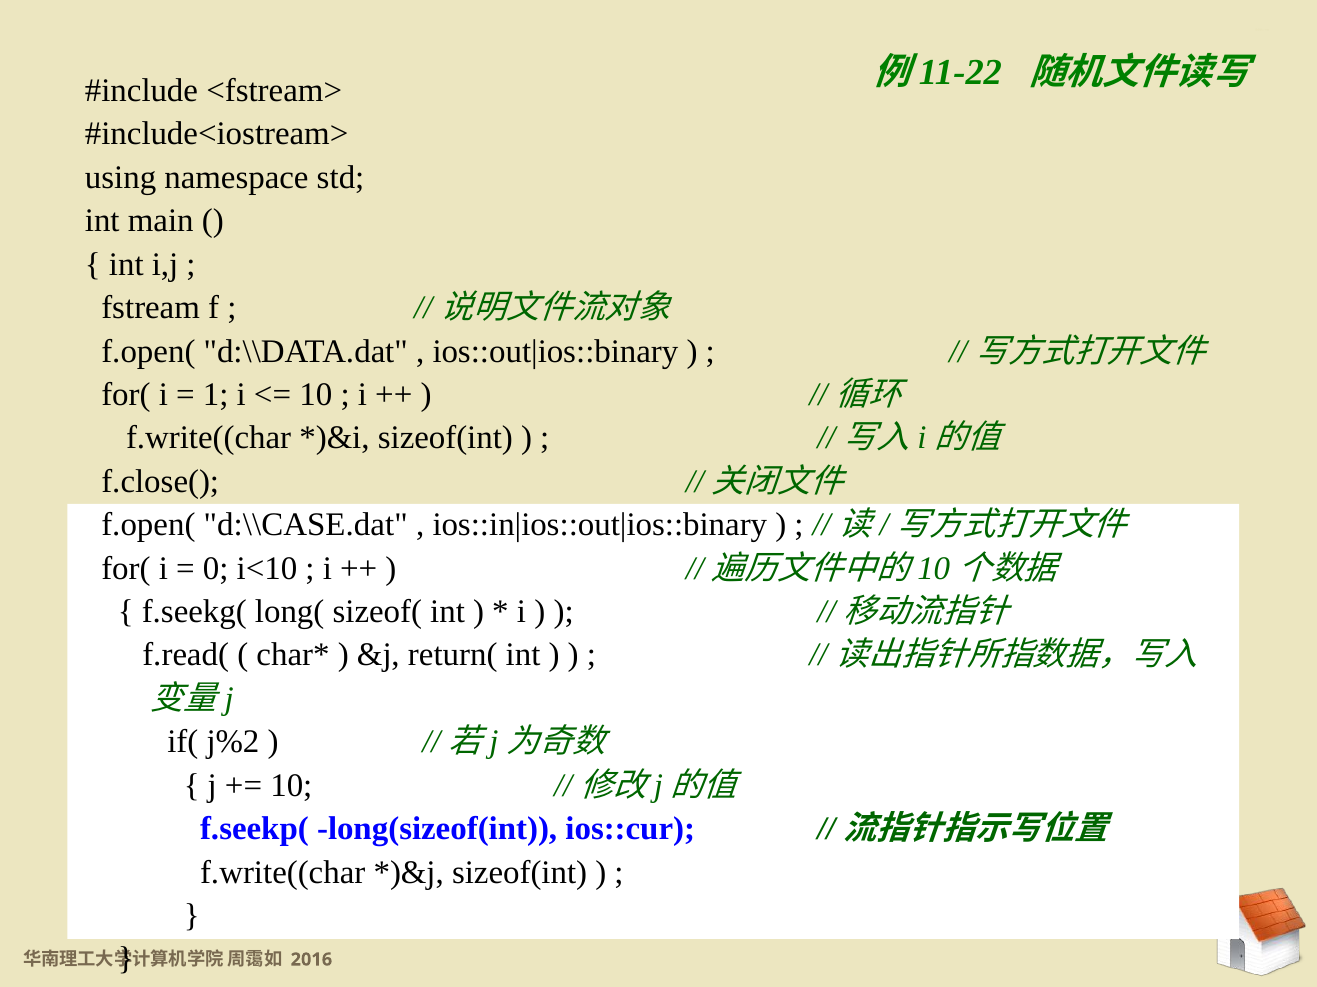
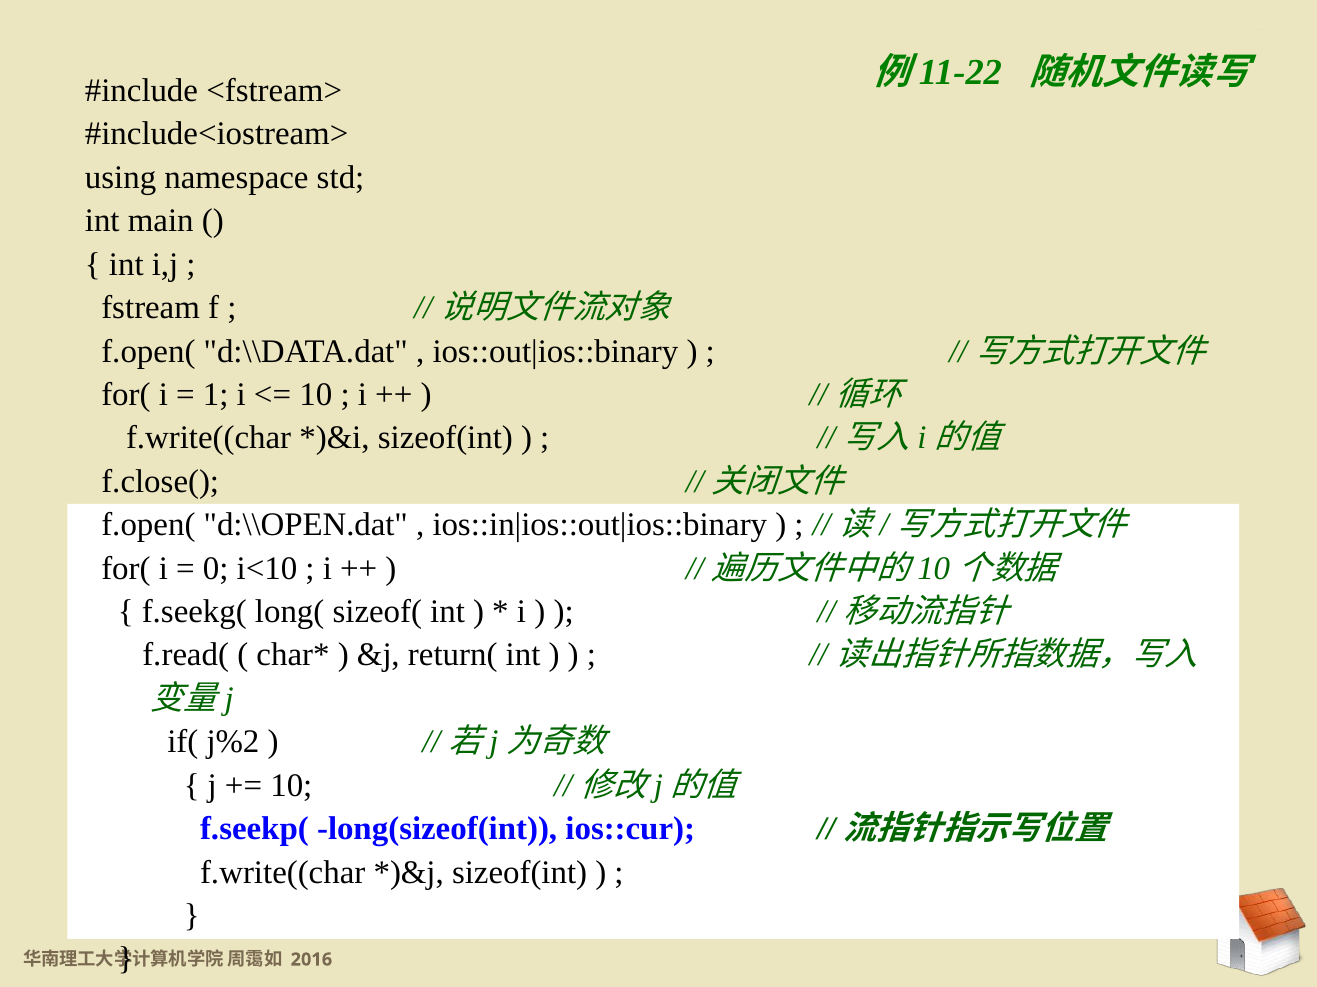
d:\\CASE.dat: d:\\CASE.dat -> d:\\OPEN.dat (306, 525)
